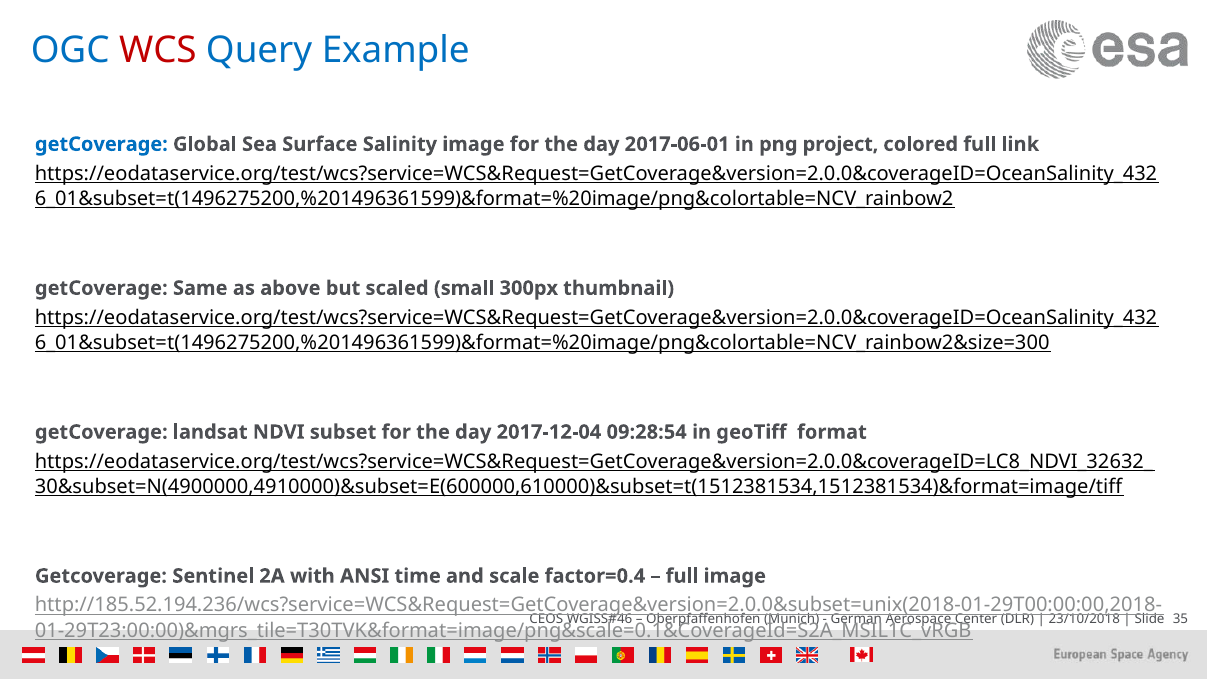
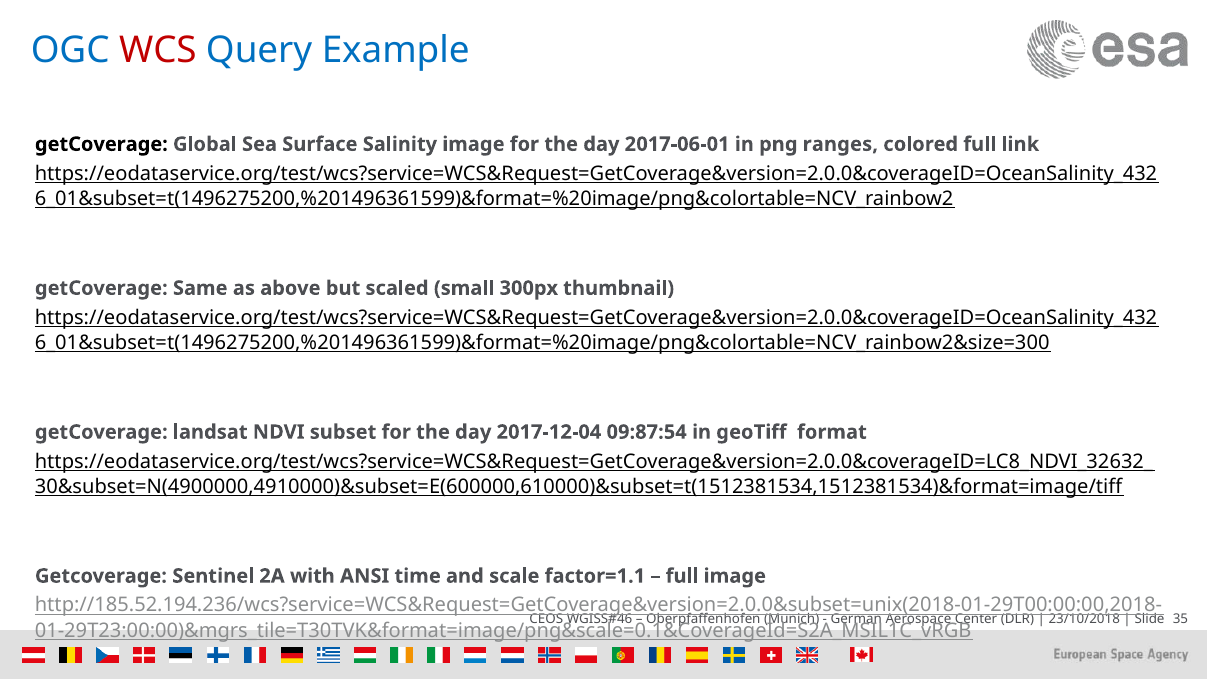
getCoverage colour: blue -> black (101, 144)
project: project -> ranges (840, 144)
09:28:54: 09:28:54 -> 09:87:54 (647, 432)
factor=0.4: factor=0.4 -> factor=1.1 (595, 576)
